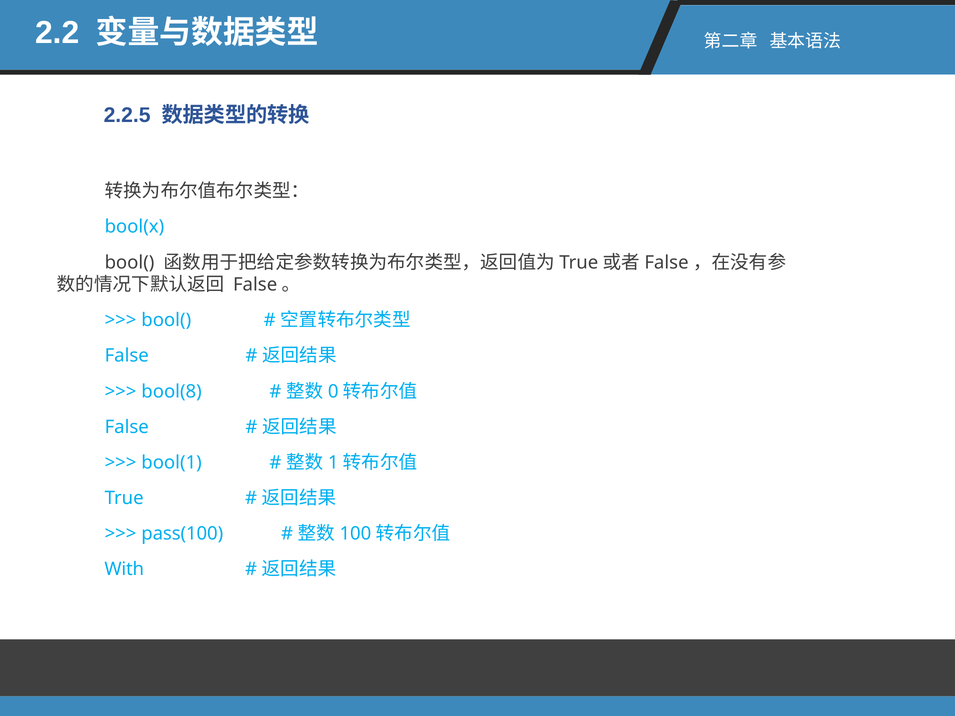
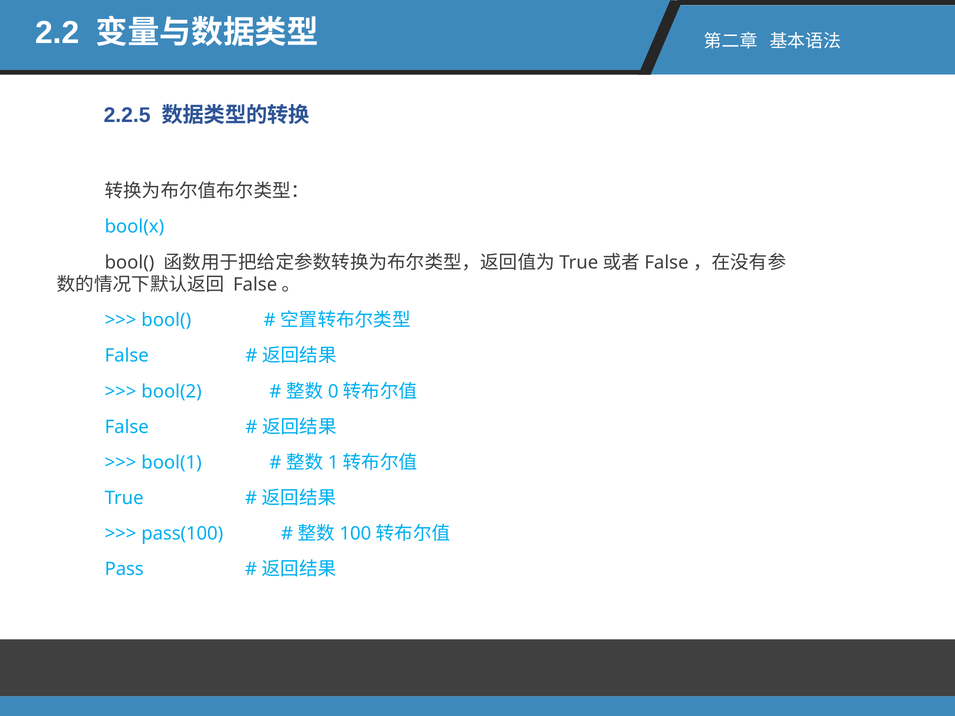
bool(8: bool(8 -> bool(2 (172, 392)
With: With -> Pass (124, 569)
